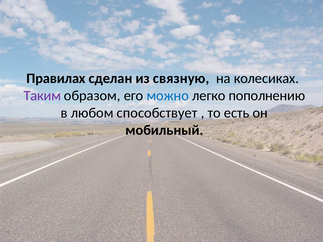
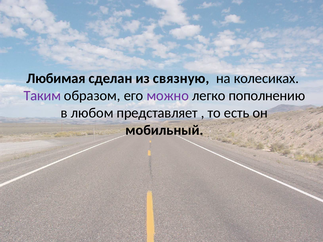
Правилах: Правилах -> Любимая (56, 78)
можно colour: blue -> purple (168, 96)
способствует: способствует -> представляет (157, 113)
